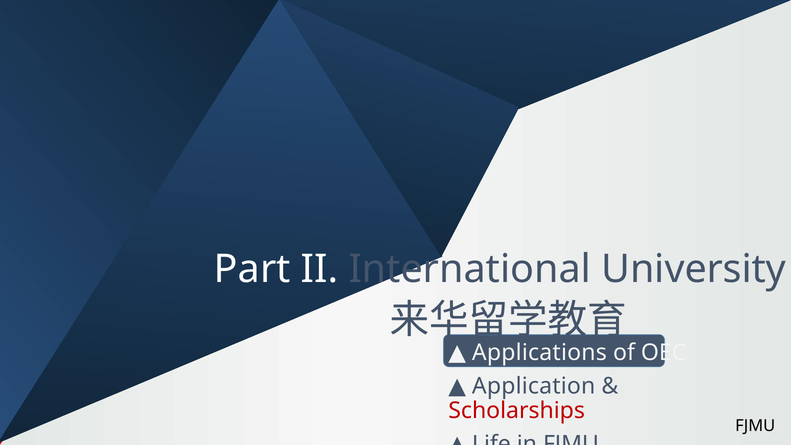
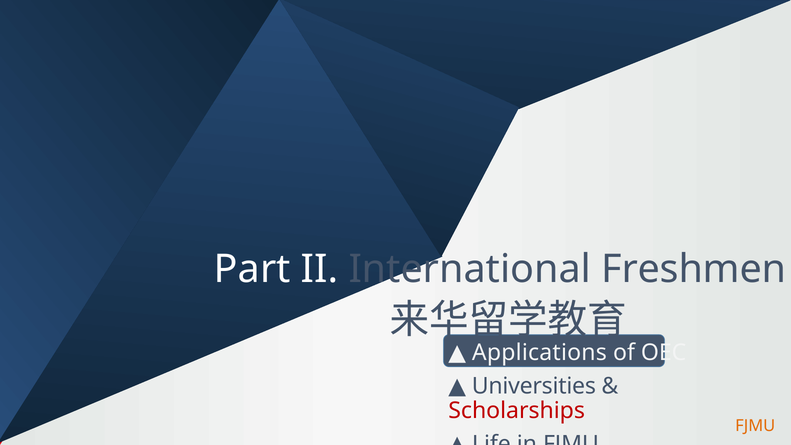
University: University -> Freshmen (694, 269)
Application: Application -> Universities (534, 386)
FJMU colour: black -> orange (755, 426)
